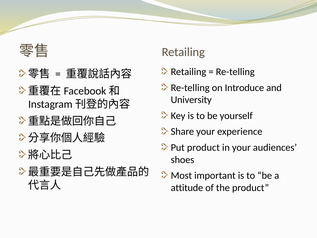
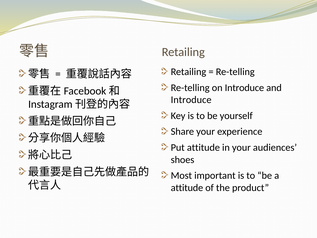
University: University -> Introduce (191, 100)
Put product: product -> attitude (203, 147)
